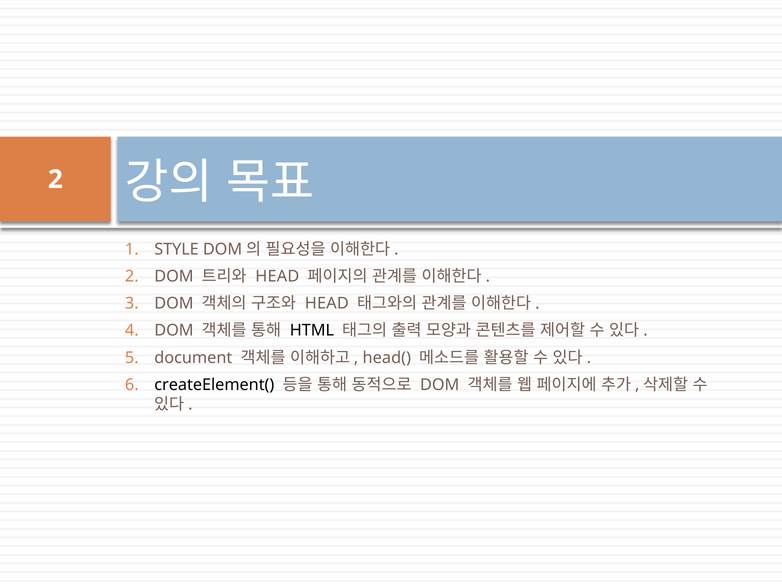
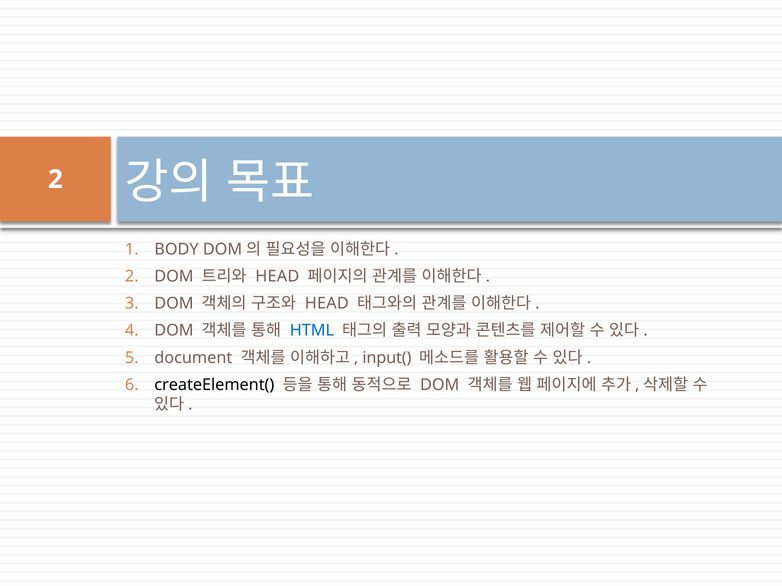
STYLE: STYLE -> BODY (177, 249)
HTML colour: black -> blue (312, 331)
head(: head( -> input( (387, 358)
